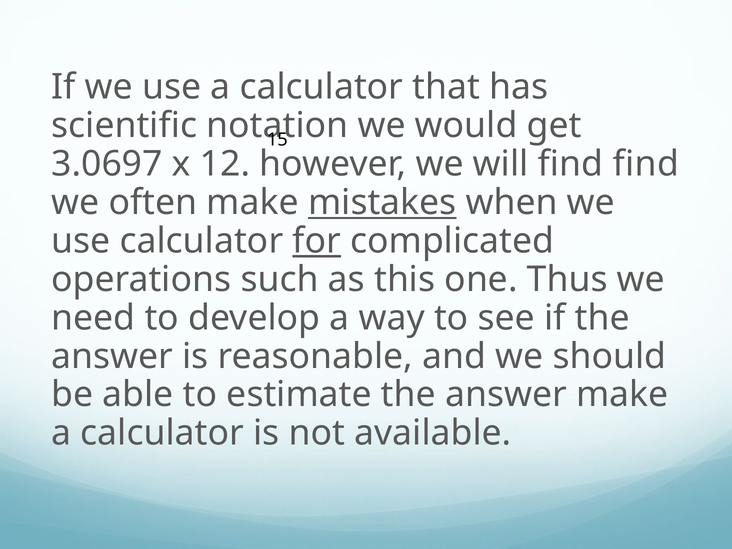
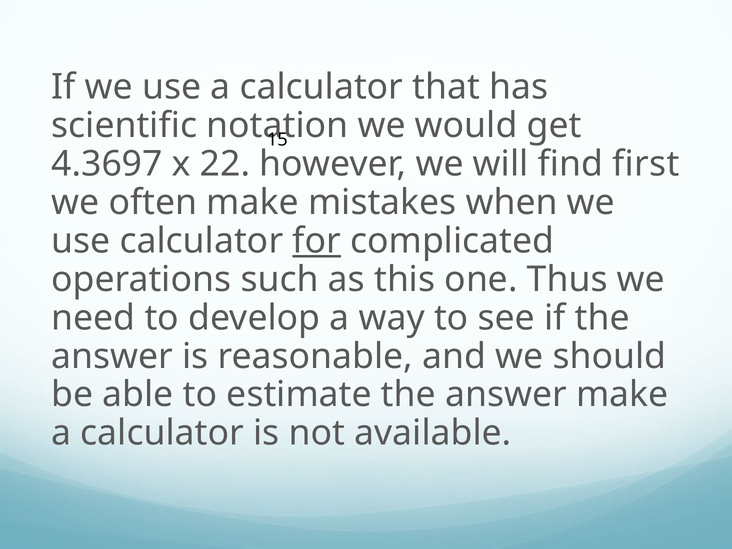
3.0697: 3.0697 -> 4.3697 (107, 164)
12: 12 -> 22 (225, 164)
find find: find -> first (646, 164)
mistakes underline: present -> none (382, 203)
